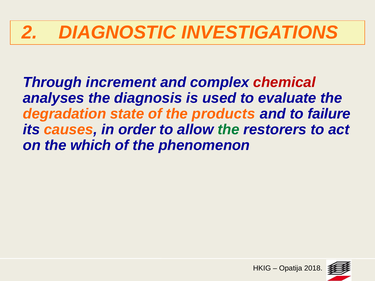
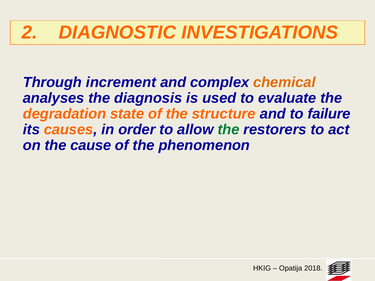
chemical colour: red -> orange (284, 82)
products: products -> structure (224, 114)
which: which -> cause (91, 145)
